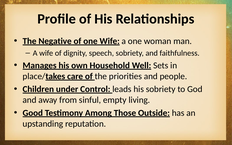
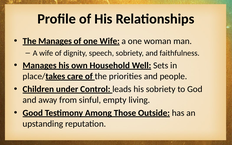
The Negative: Negative -> Manages (55, 41)
